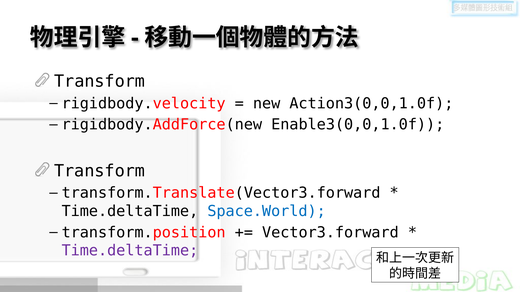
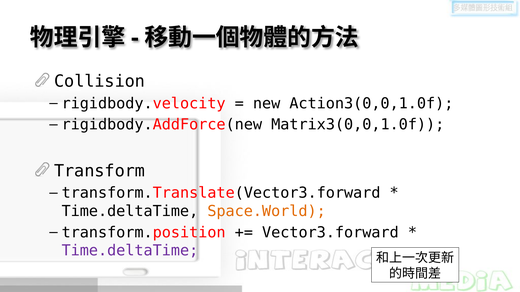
Transform: Transform -> Collision (100, 81)
Enable3(0,0,1.0f: Enable3(0,0,1.0f -> Matrix3(0,0,1.0f (358, 125)
Space.World colour: blue -> orange (267, 212)
